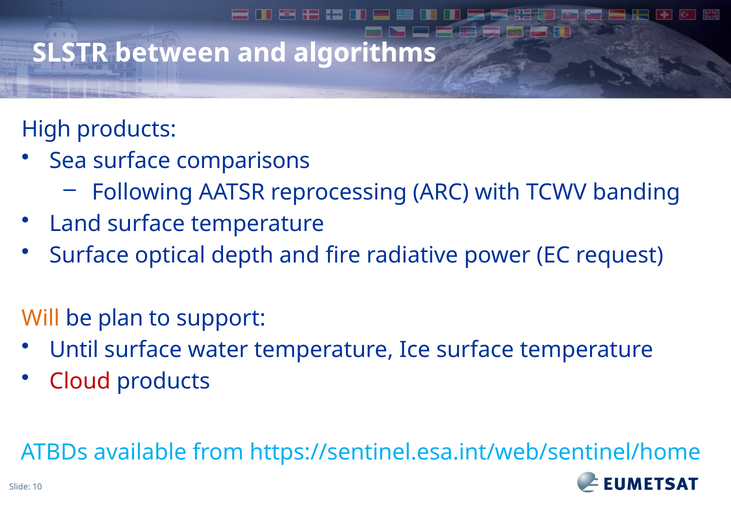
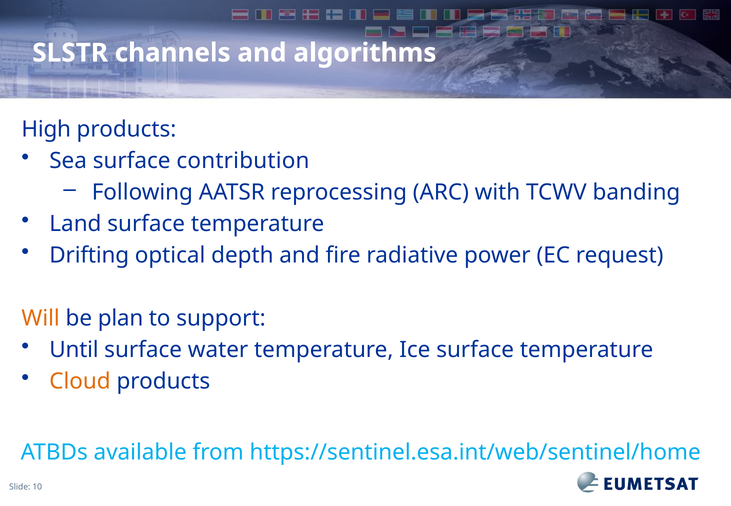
between: between -> channels (173, 53)
comparisons: comparisons -> contribution (243, 161)
Surface: Surface -> Drifting (89, 255)
Cloud colour: red -> orange (80, 381)
